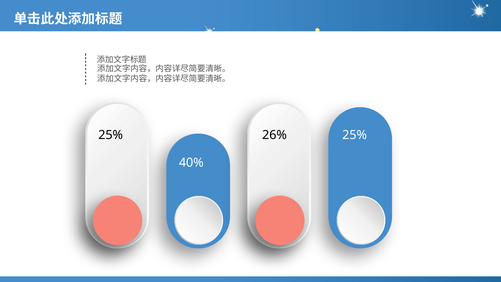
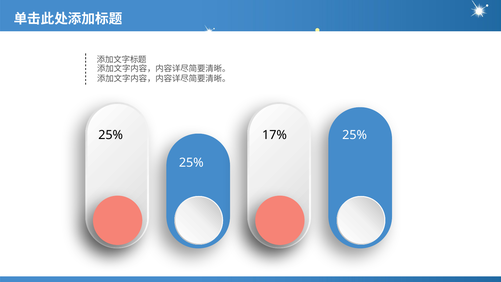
26%: 26% -> 17% (275, 135)
40%: 40% -> 25% (191, 163)
